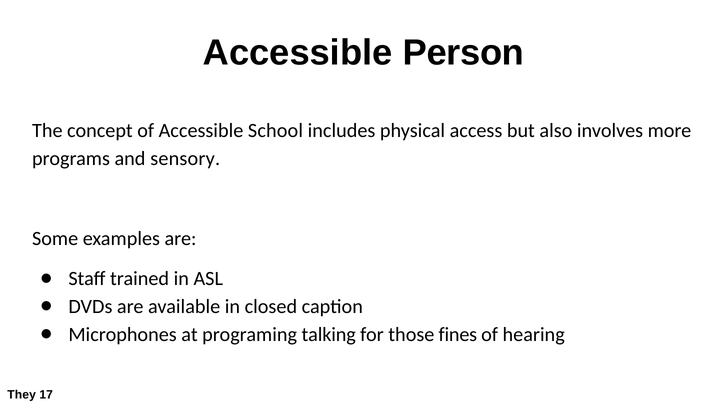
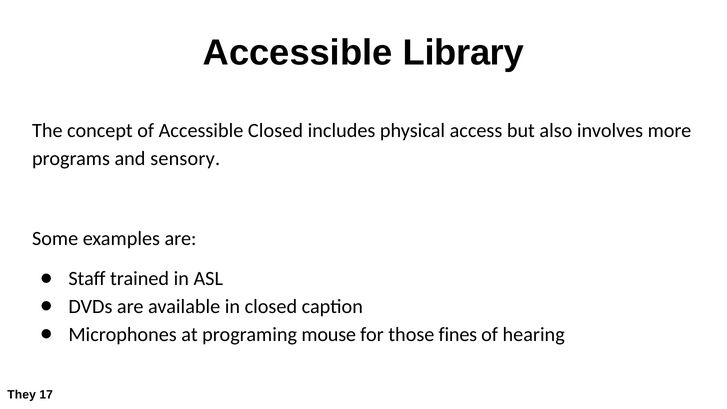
Person: Person -> Library (463, 53)
Accessible School: School -> Closed (276, 131)
talking: talking -> mouse (329, 334)
